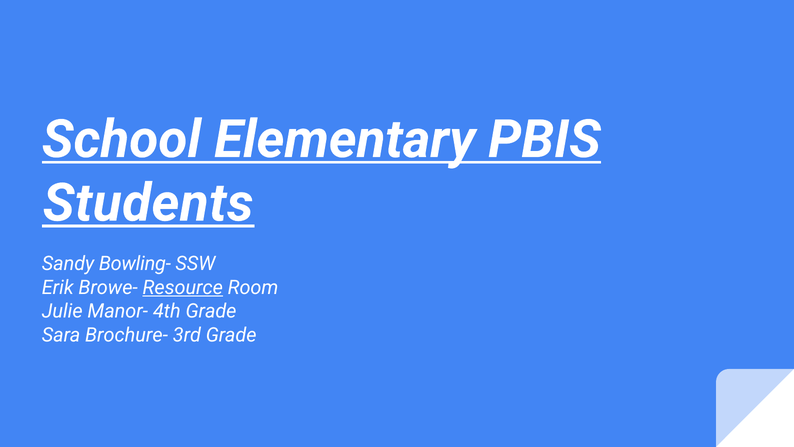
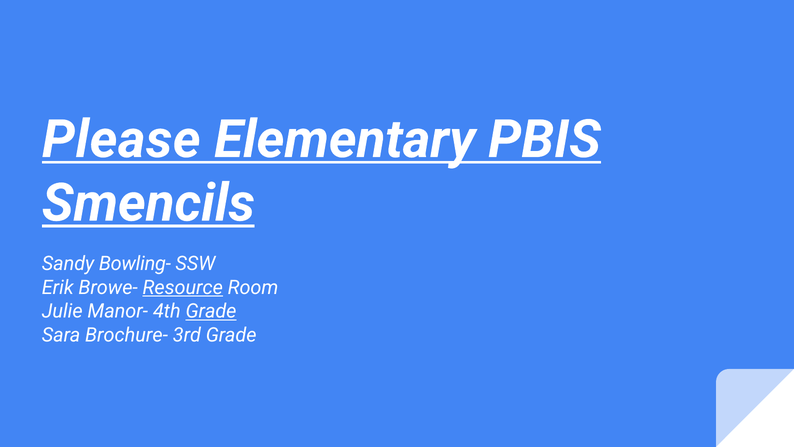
School: School -> Please (121, 139)
Students: Students -> Smencils (148, 203)
Grade underline: none -> present (211, 311)
